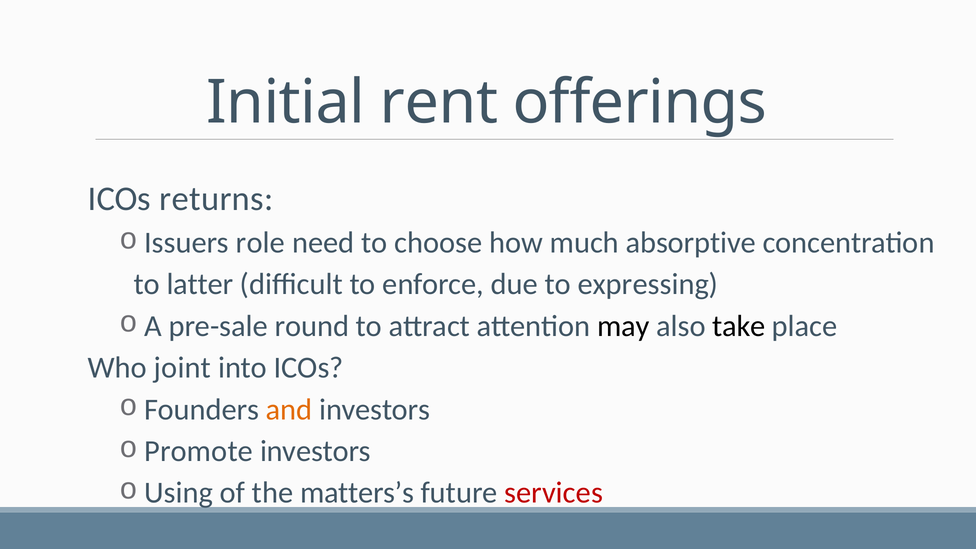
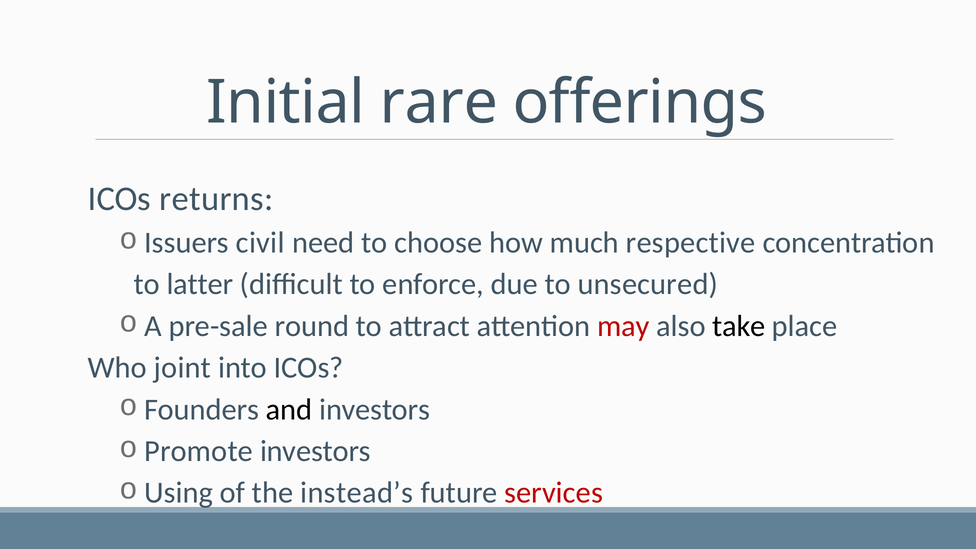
rent: rent -> rare (439, 103)
role: role -> civil (260, 243)
absorptive: absorptive -> respective (691, 243)
expressing: expressing -> unsecured (648, 284)
may colour: black -> red (623, 326)
and colour: orange -> black (289, 409)
matters’s: matters’s -> instead’s (357, 493)
